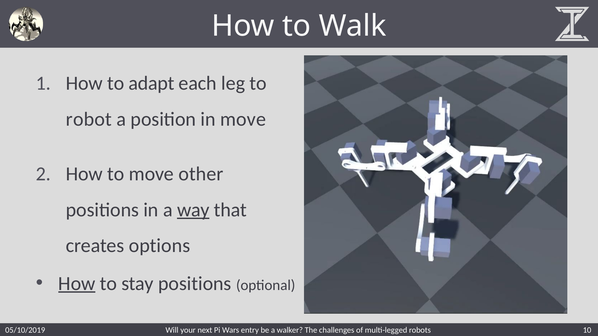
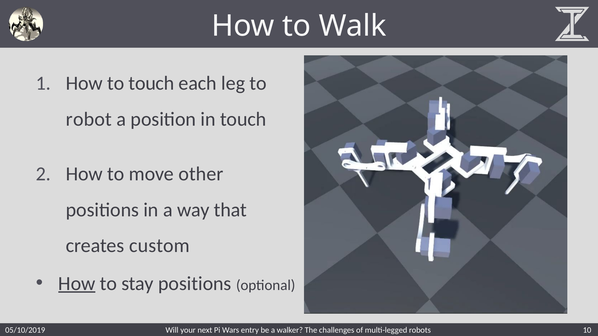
to adapt: adapt -> touch (151, 83)
in move: move -> touch (243, 119)
way underline: present -> none (193, 210)
options: options -> custom (159, 246)
